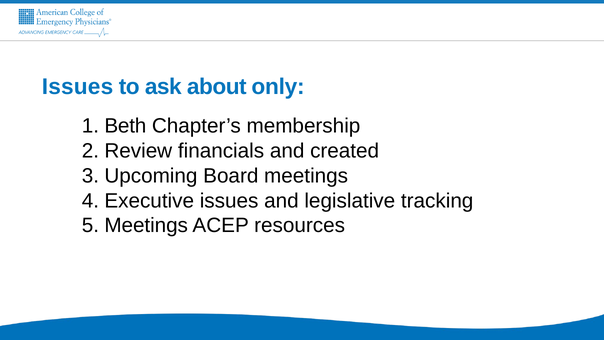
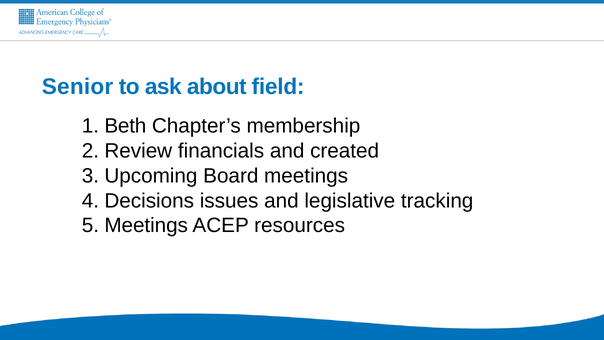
Issues: Issues -> Senior (78, 87)
only: only -> field (278, 87)
Executive: Executive -> Decisions (149, 201)
